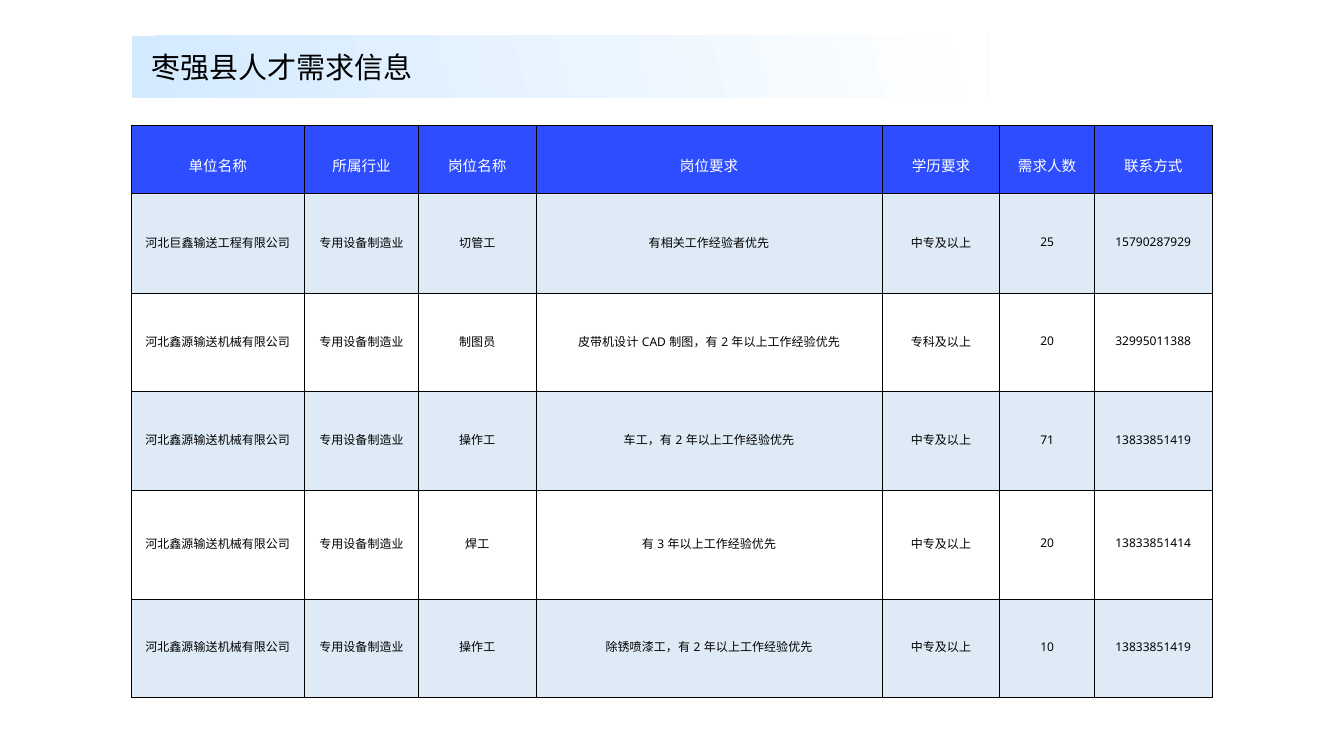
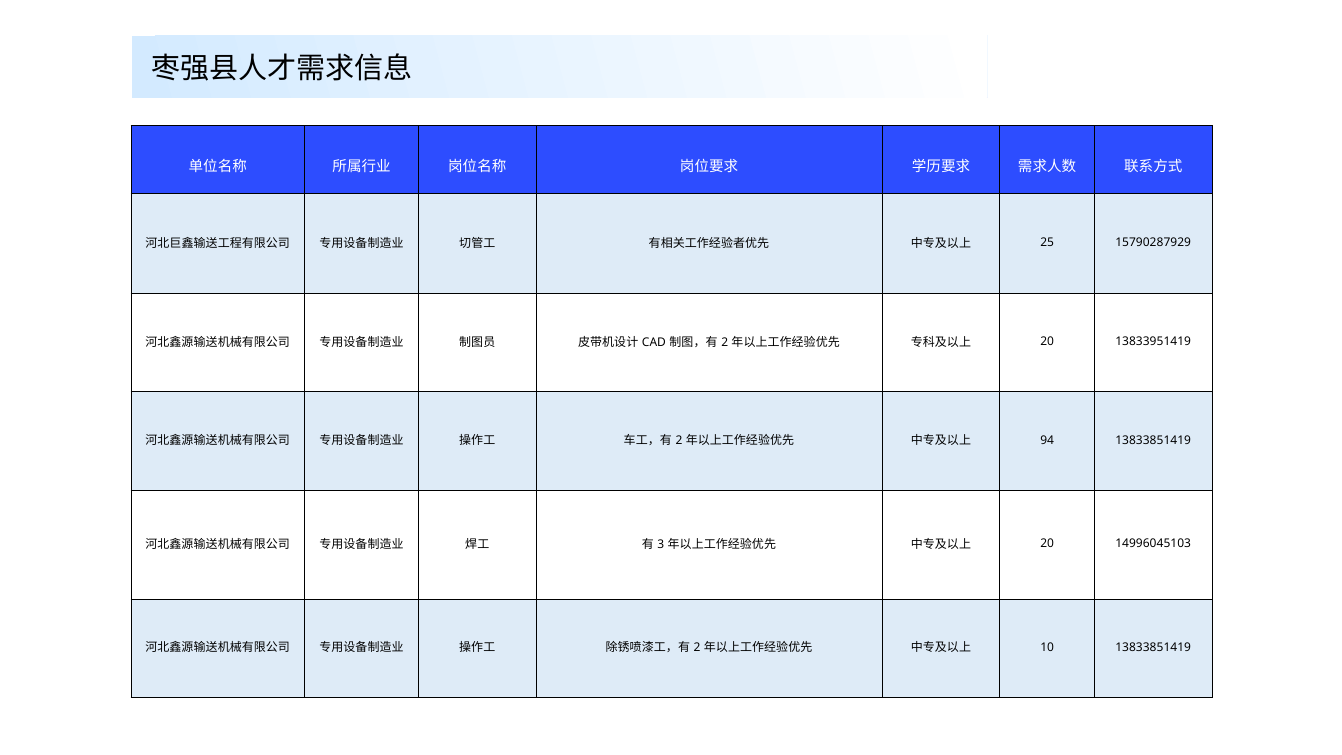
32995011388: 32995011388 -> 13833951419 (1153, 342)
71: 71 -> 94 (1047, 440)
13833851414: 13833851414 -> 14996045103 (1153, 544)
